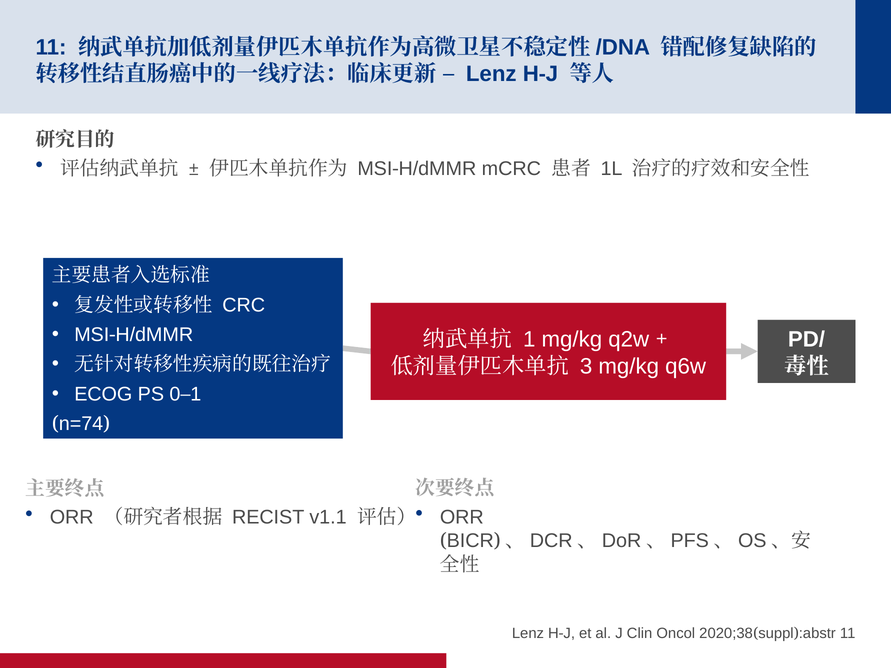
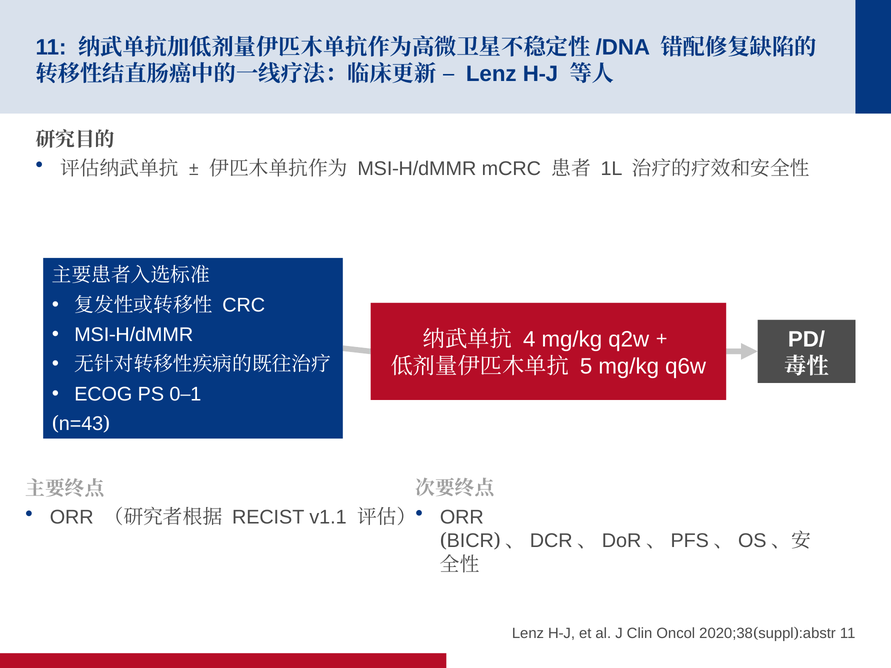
1: 1 -> 4 (529, 340)
3: 3 -> 5 (586, 366)
n=74: n=74 -> n=43 (81, 424)
